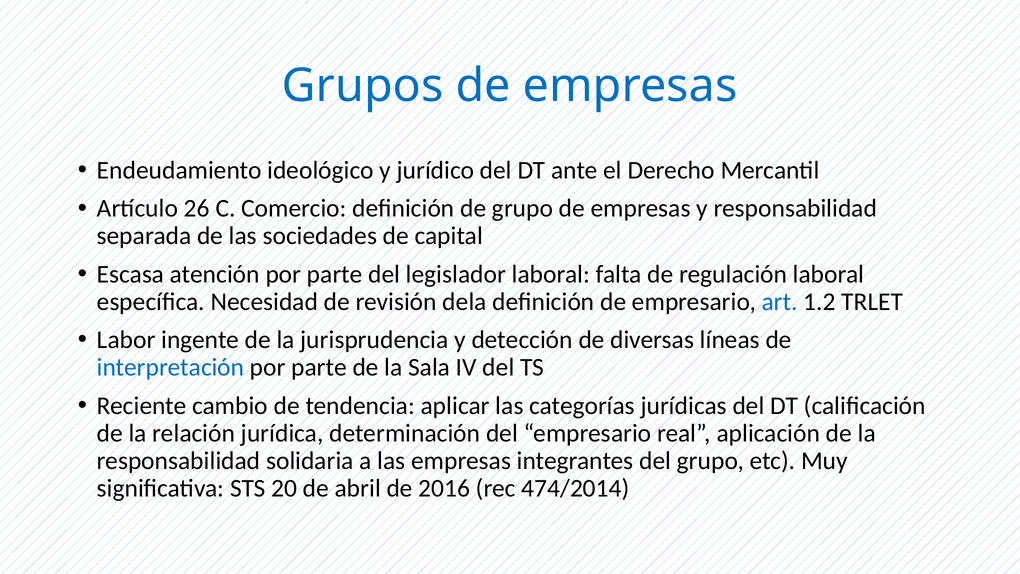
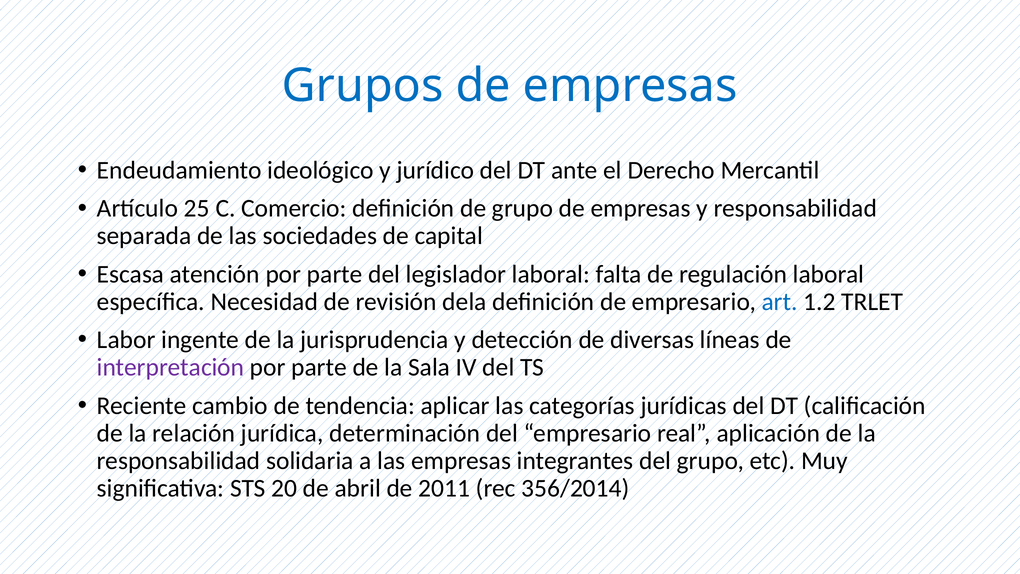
26: 26 -> 25 (197, 208)
interpretación colour: blue -> purple (171, 367)
2016: 2016 -> 2011 (444, 488)
474/2014: 474/2014 -> 356/2014 (575, 488)
